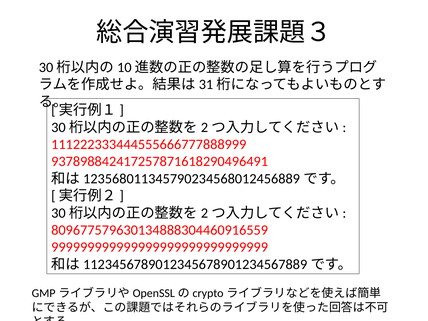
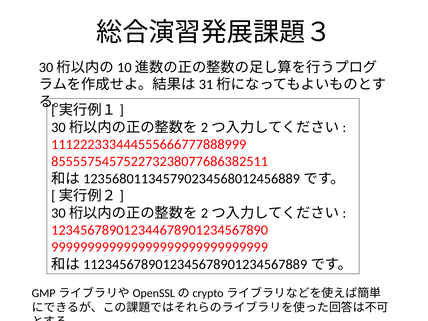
937898842417257871618290496491: 937898842417257871618290496491 -> 855557545752273238077686382511 (160, 162)
809677579630134888304460916559: 809677579630134888304460916559 -> 123456789012344678901234567890 (160, 230)
